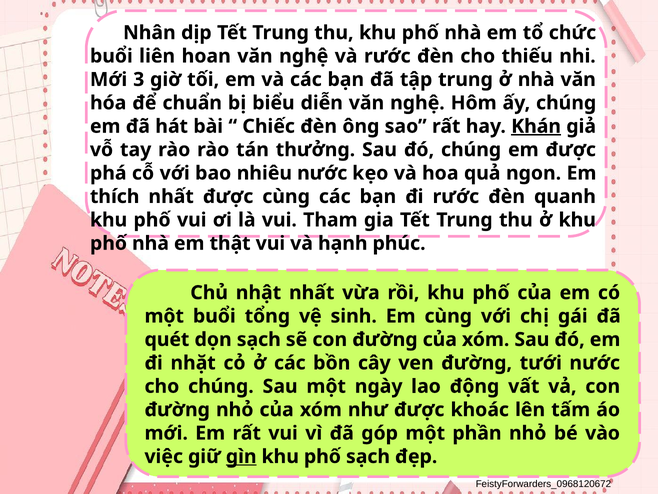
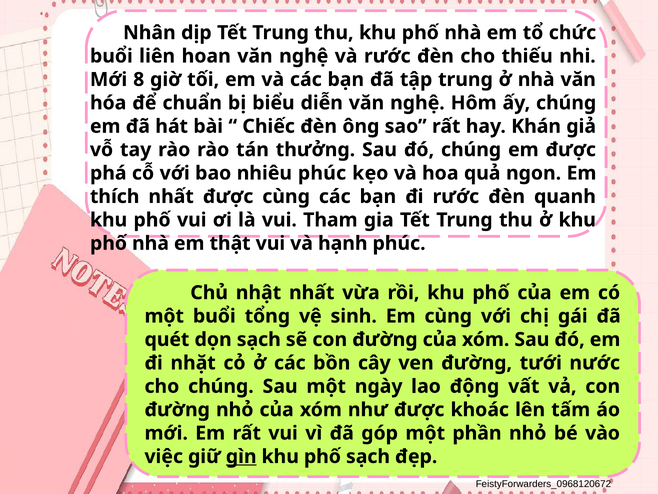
3: 3 -> 8 (139, 79)
Khán underline: present -> none (536, 126)
nhiêu nước: nước -> phúc (322, 173)
